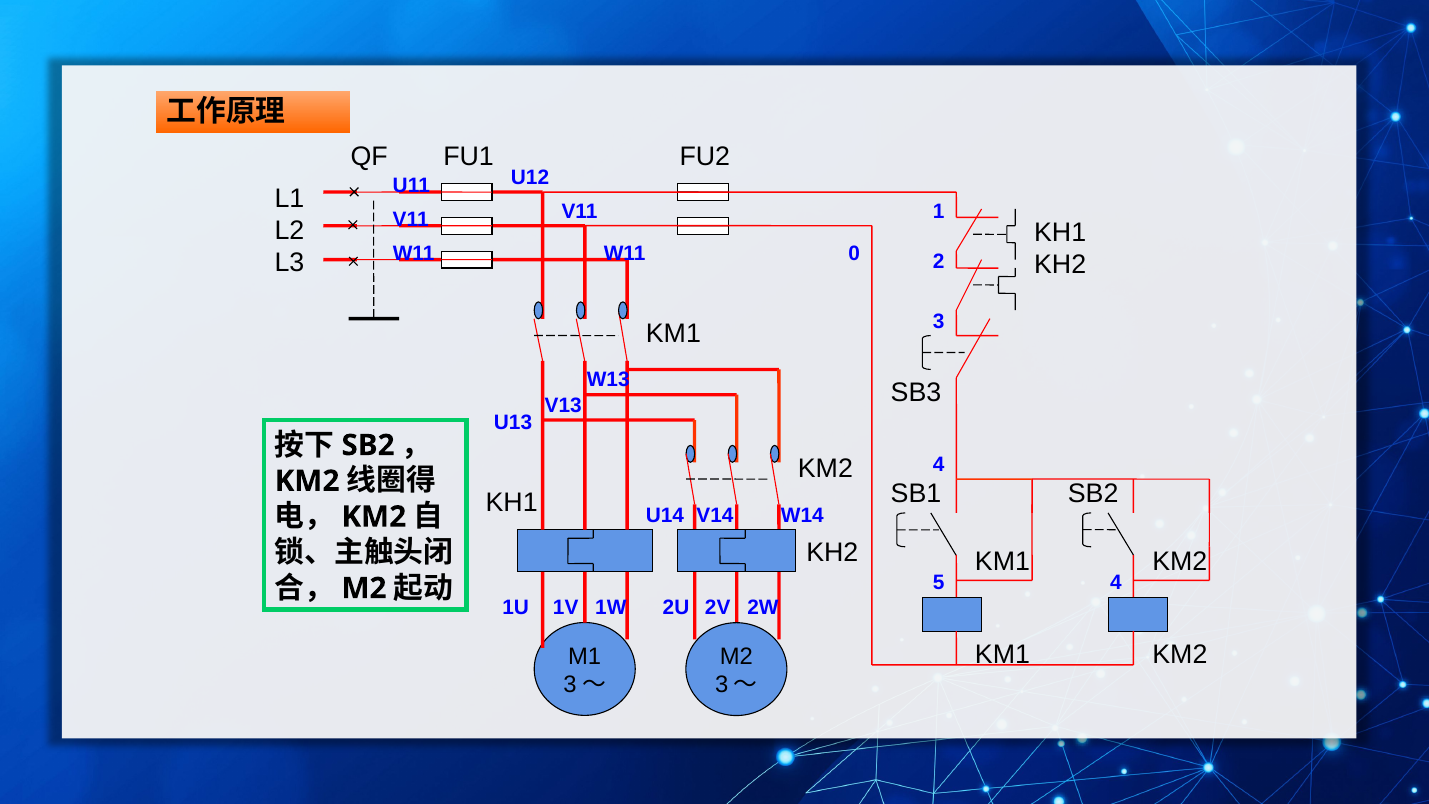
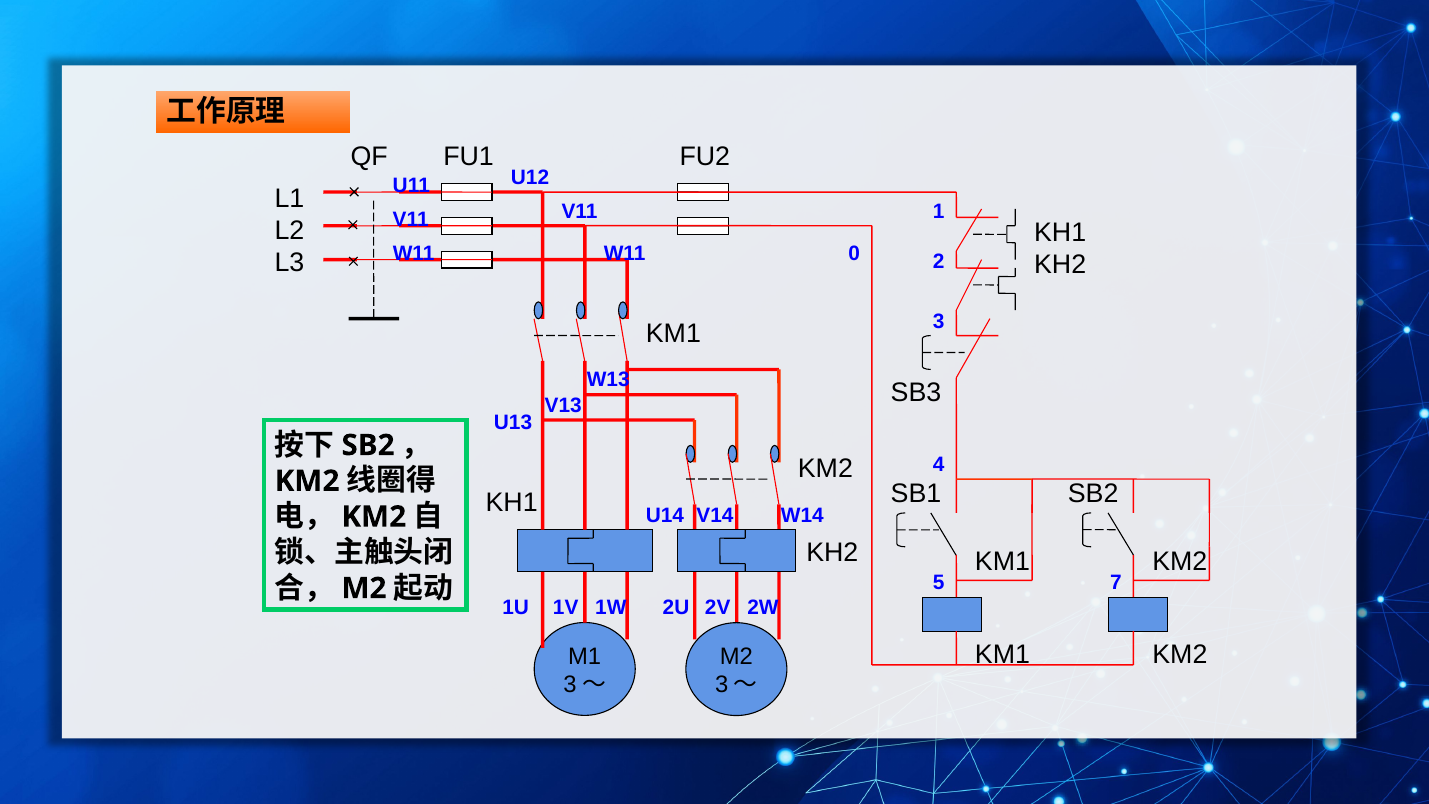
5 4: 4 -> 7 (1116, 583)
